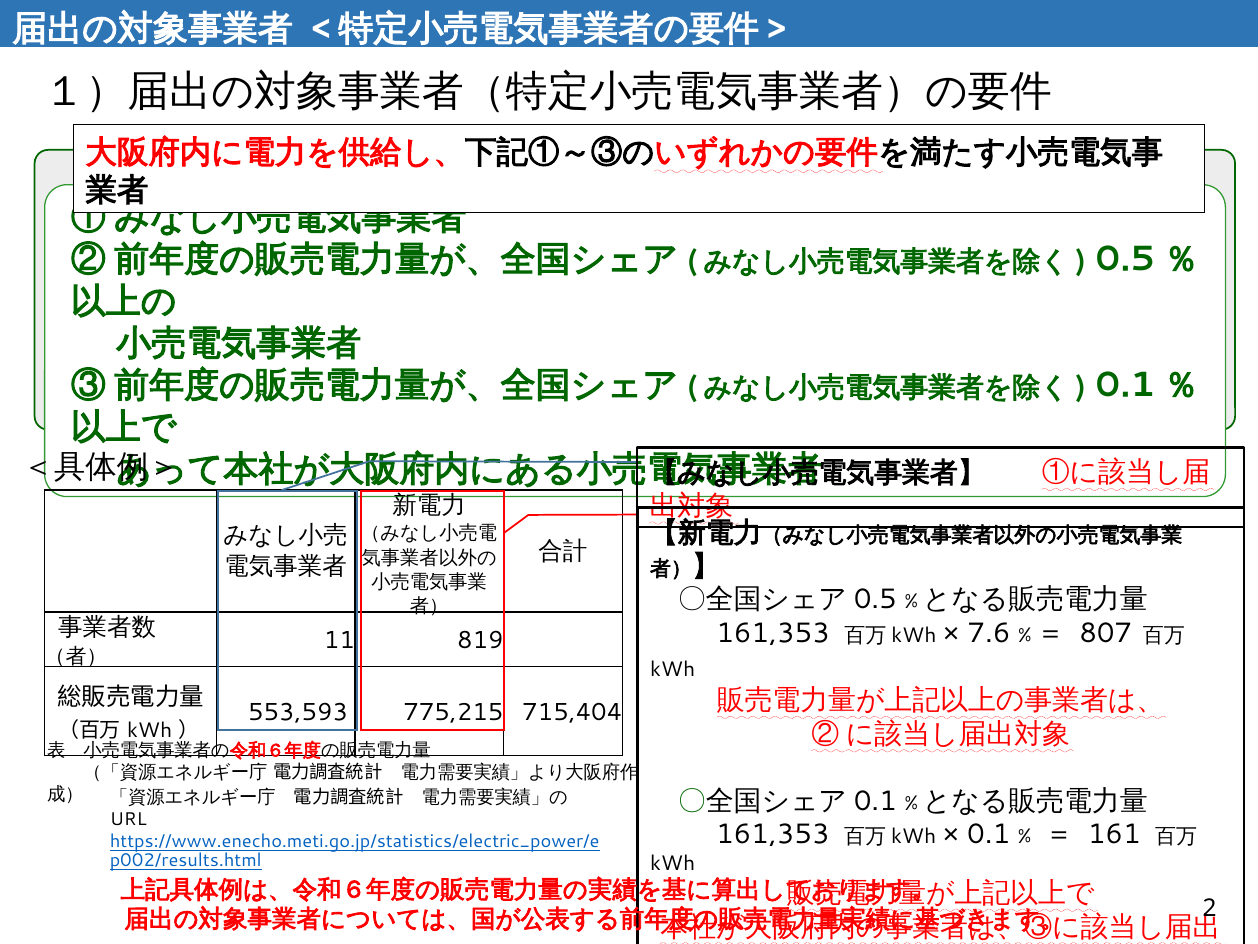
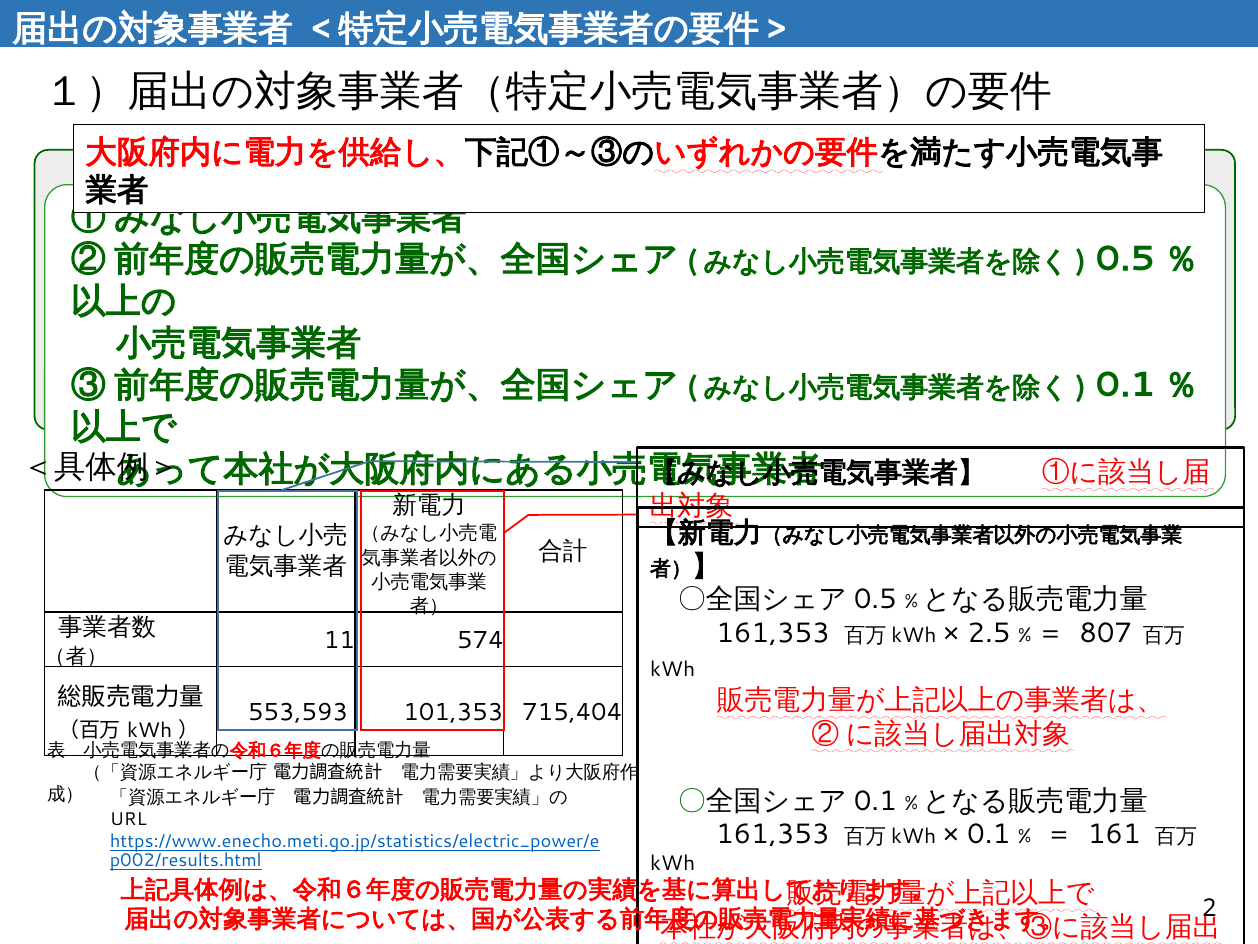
7.6: 7.6 -> 2.5 (989, 633)
819: 819 -> 574 (480, 640)
775,215: 775,215 -> 101,353 (453, 712)
